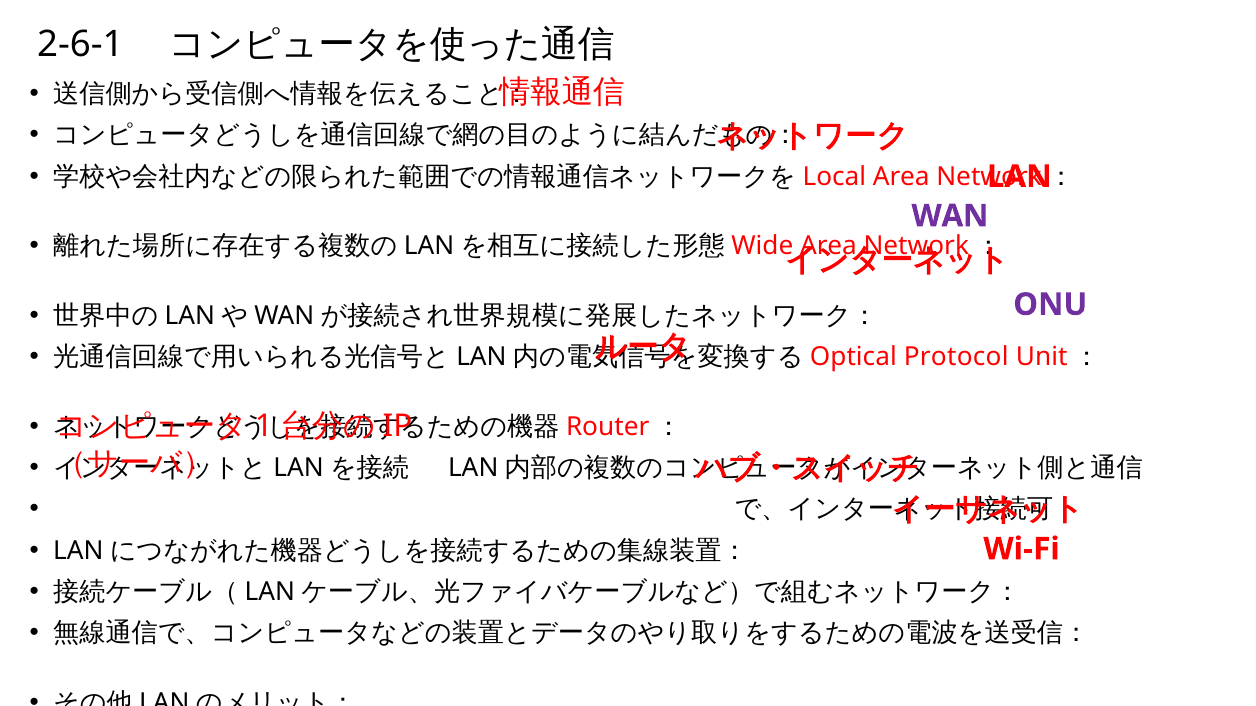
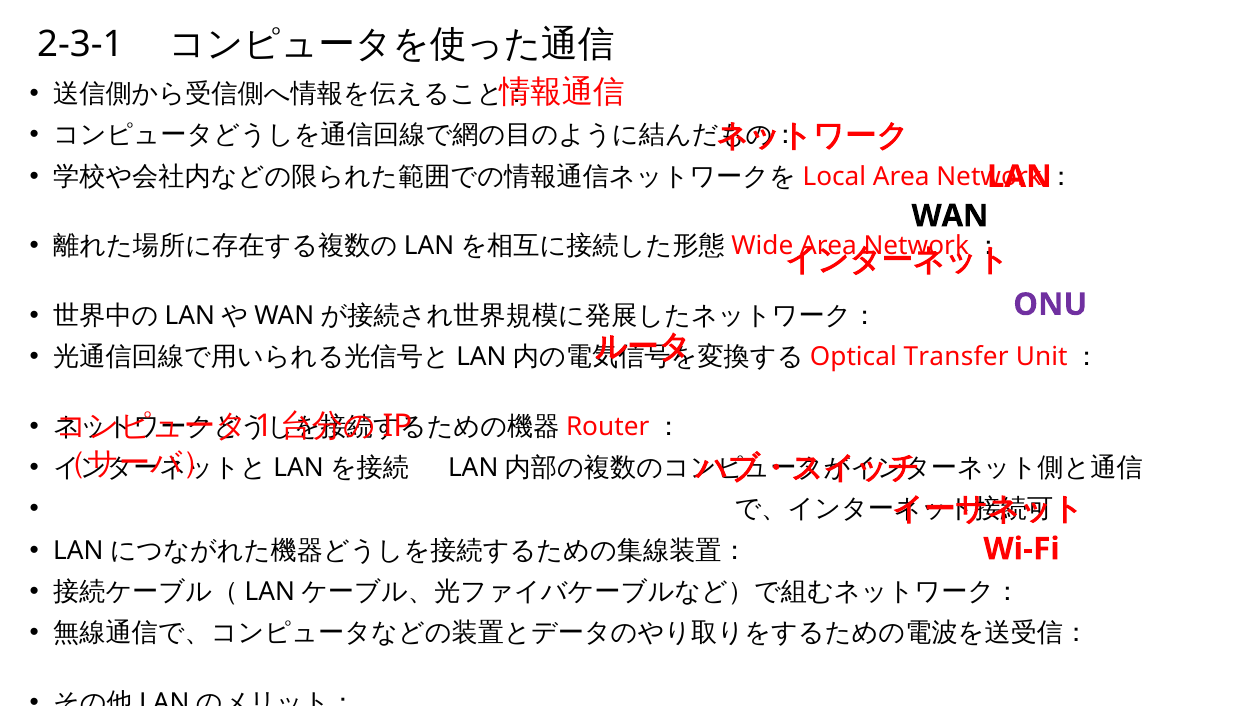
2-6-1: 2-6-1 -> 2-3-1 (80, 45)
WAN colour: purple -> black (950, 216)
Protocol: Protocol -> Transfer (956, 357)
